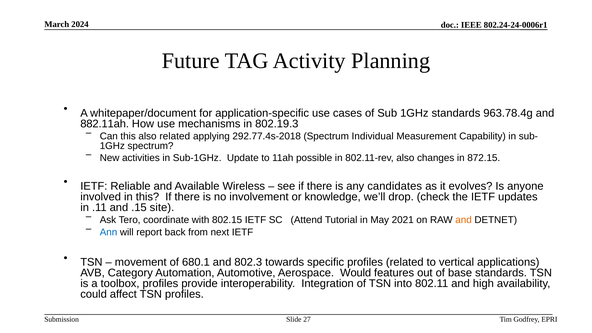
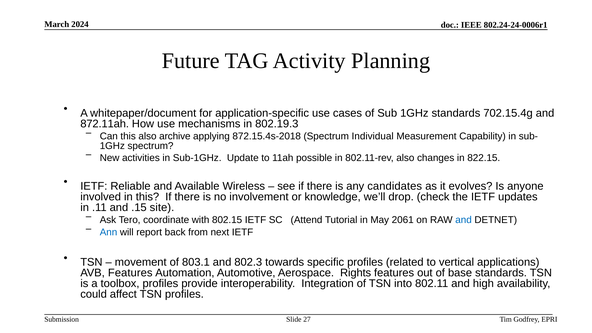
963.78.4g: 963.78.4g -> 702.15.4g (508, 113)
882.11ah: 882.11ah -> 872.11ah (105, 124)
also related: related -> archive (175, 136)
292.77.4s-2018: 292.77.4s-2018 -> 872.15.4s-2018 (267, 136)
872.15: 872.15 -> 822.15 (484, 158)
2021: 2021 -> 2061 (403, 220)
and colour: orange -> blue (464, 220)
680.1: 680.1 -> 803.1 (196, 262)
AVB Category: Category -> Features (130, 273)
Would: Would -> Rights (356, 273)
